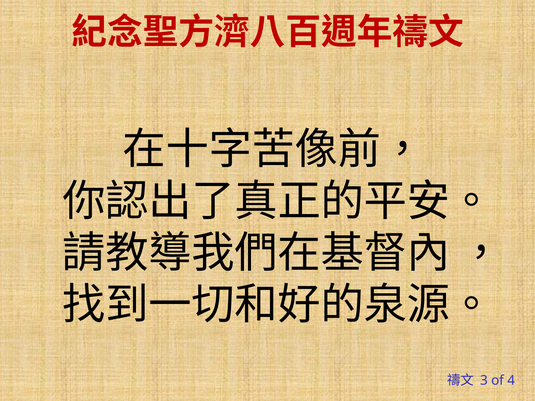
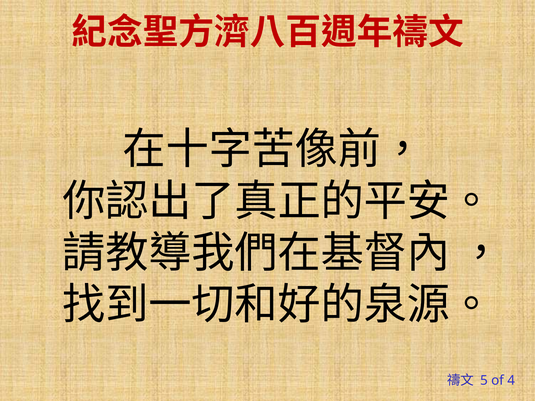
3: 3 -> 5 (484, 381)
